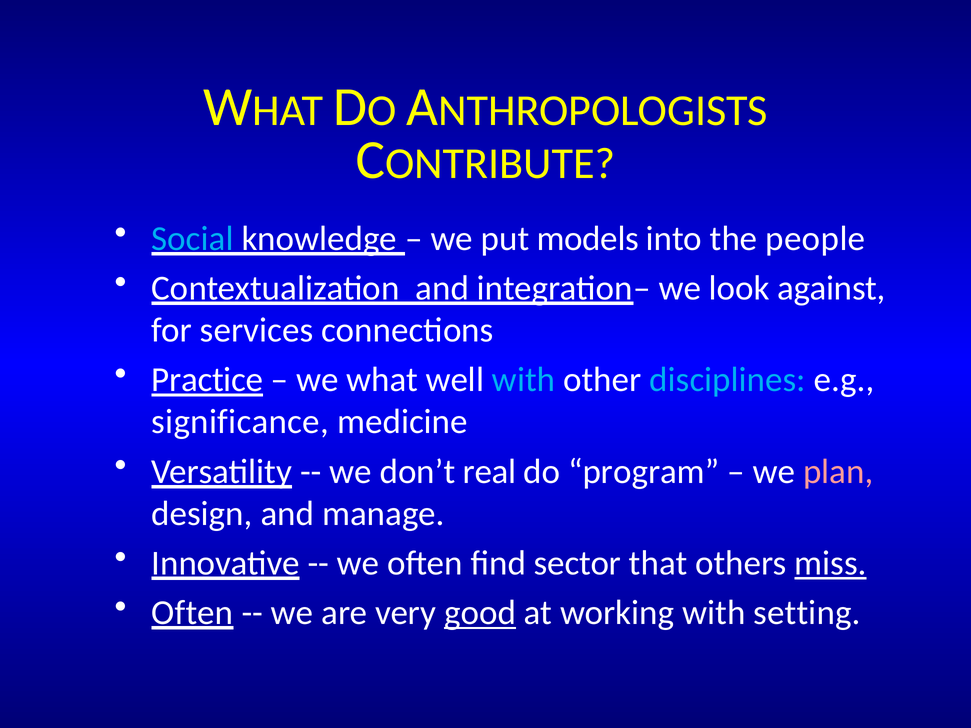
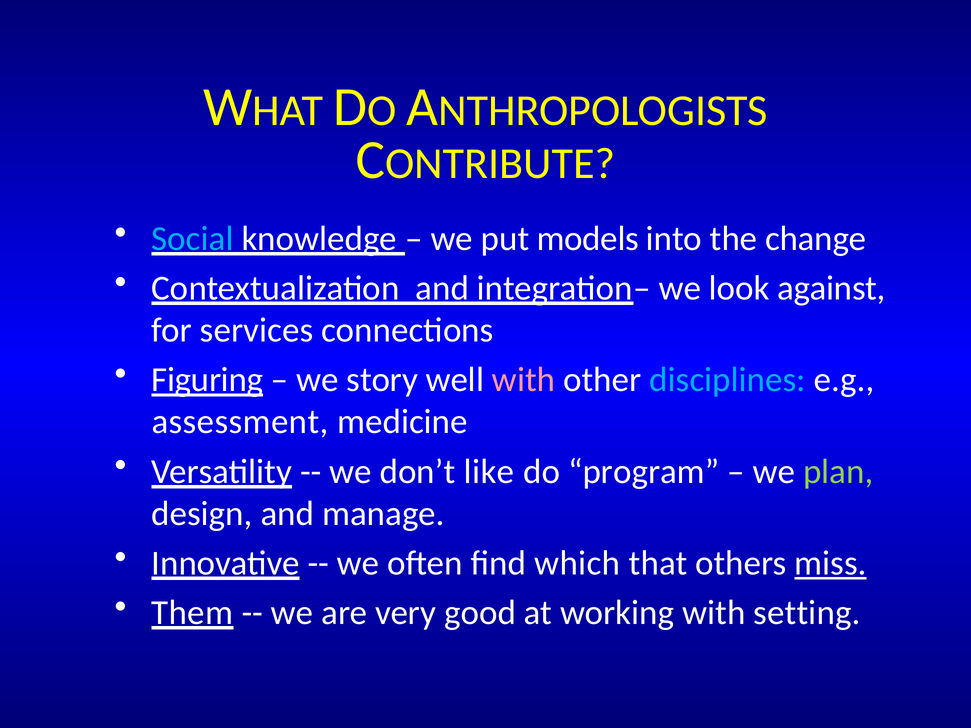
people: people -> change (816, 239)
Practice: Practice -> Figuring (207, 380)
what: what -> story (382, 380)
with colour: light blue -> pink (524, 380)
significance: significance -> assessment (240, 422)
real: real -> like (489, 472)
plan colour: pink -> light green (838, 472)
sector: sector -> which (577, 563)
Often: Often -> Them (192, 613)
good underline: present -> none (480, 613)
